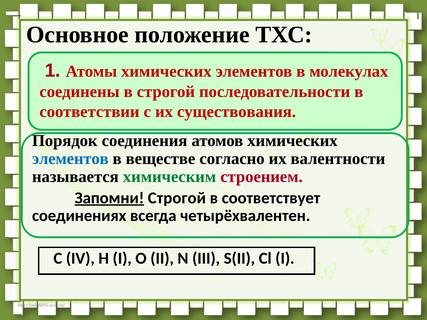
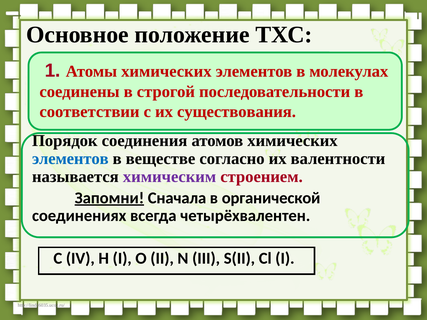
химическим colour: green -> purple (170, 177)
Запомни Строгой: Строгой -> Сначала (177, 198)
соответствует: соответствует -> органической (271, 198)
